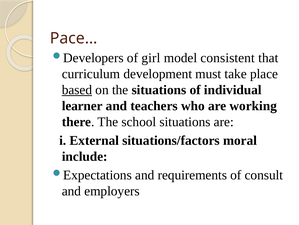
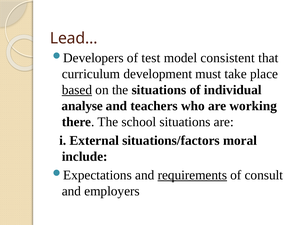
Pace…: Pace… -> Lead… (74, 38)
girl: girl -> test (151, 58)
learner: learner -> analyse (82, 106)
requirements underline: none -> present (192, 174)
